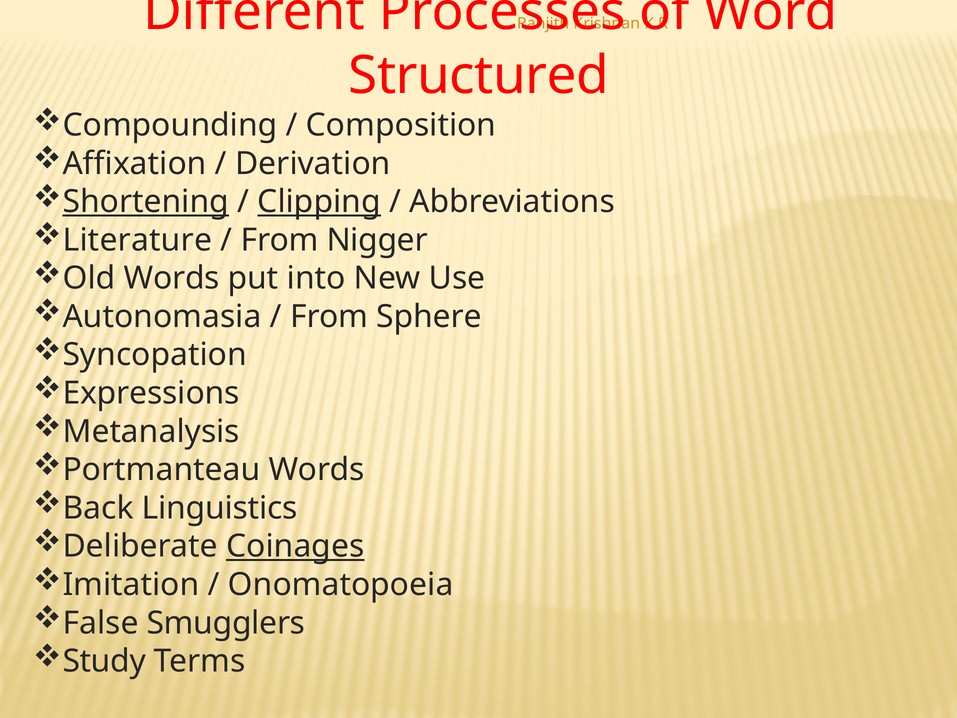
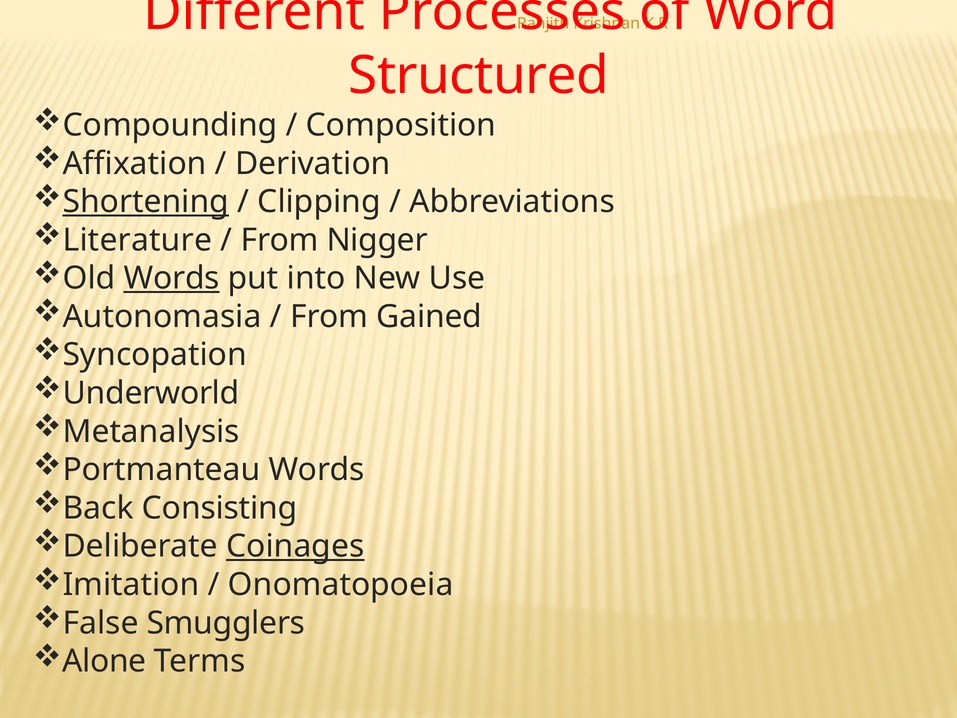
Clipping underline: present -> none (319, 202)
Words underline: none -> present (172, 278)
Sphere: Sphere -> Gained (429, 317)
Expressions: Expressions -> Underworld (151, 393)
Linguistics: Linguistics -> Consisting (220, 508)
Study: Study -> Alone (104, 661)
